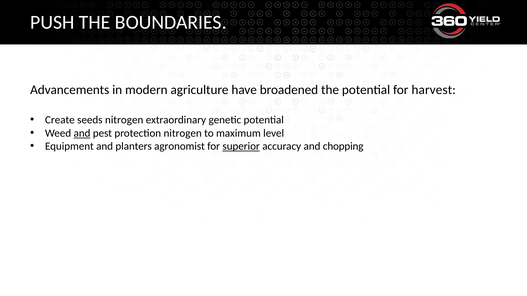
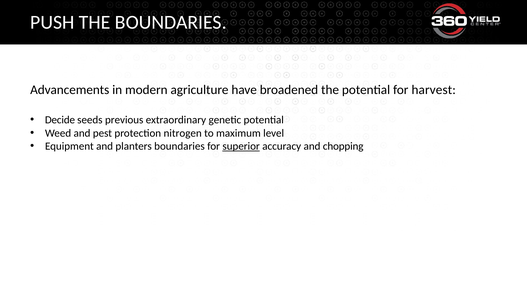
Create: Create -> Decide (60, 120)
seeds nitrogen: nitrogen -> previous (124, 120)
and underline: present -> none (82, 133)
planters agronomist: agronomist -> boundaries (179, 147)
